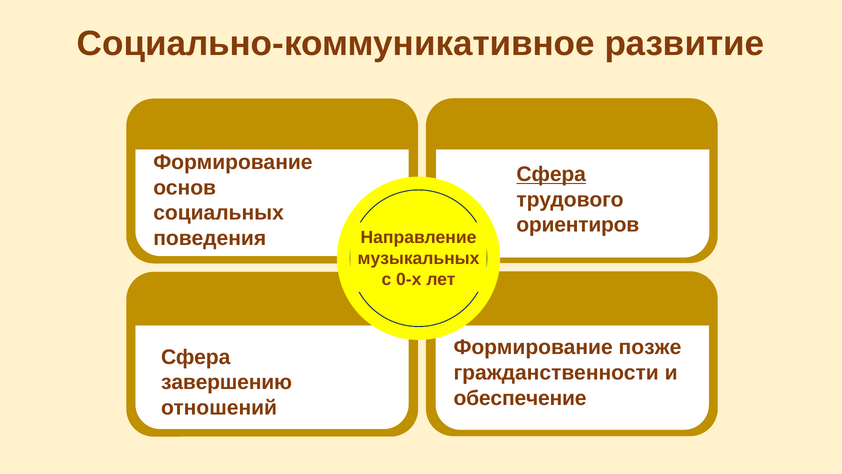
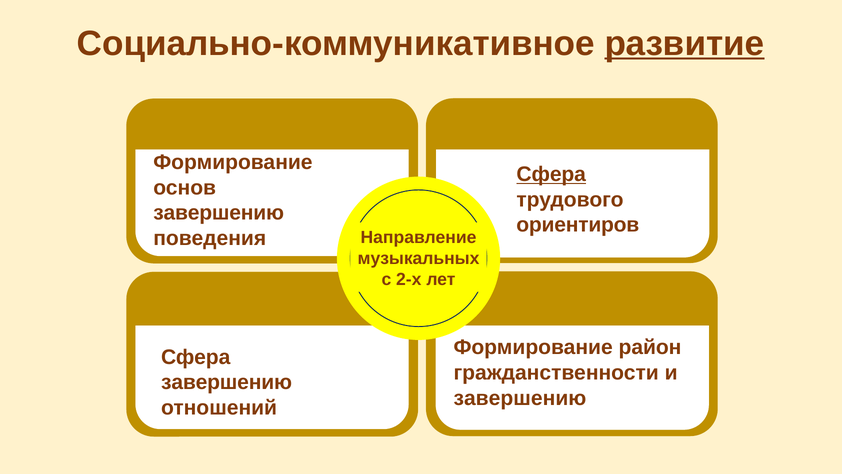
развитие underline: none -> present (684, 43)
социальных: социальных -> завершению (219, 213)
0-х: 0-х -> 2-х (409, 279)
позже: позже -> район (650, 347)
обеспечение: обеспечение -> завершению (520, 398)
